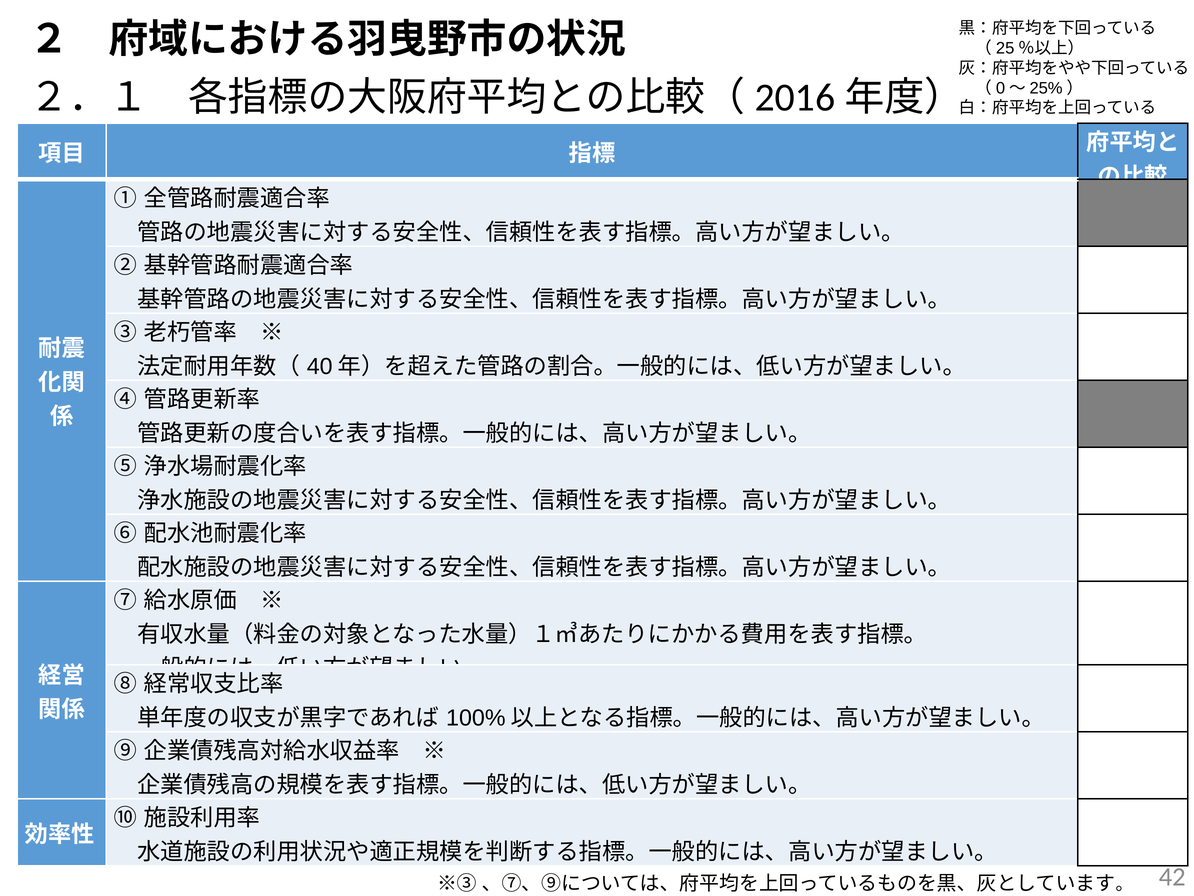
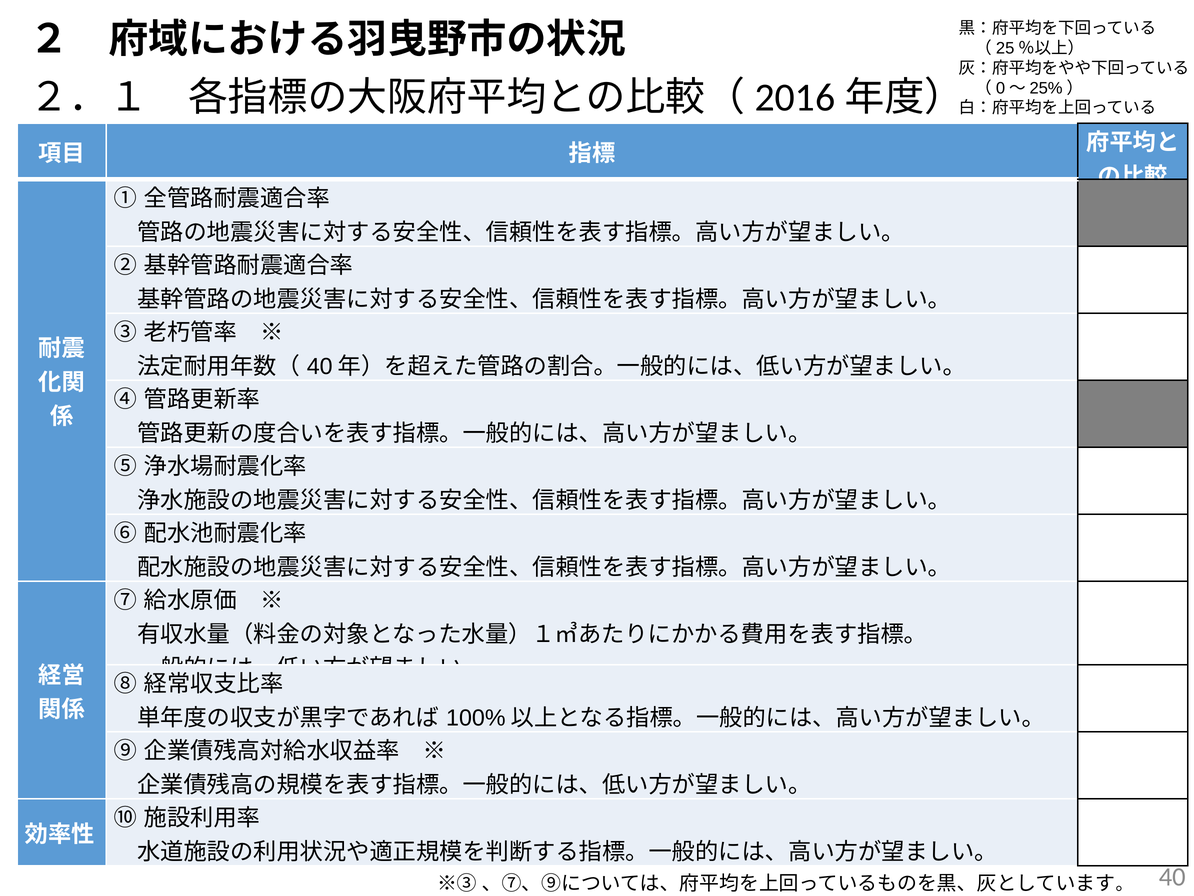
42: 42 -> 40 (1172, 877)
